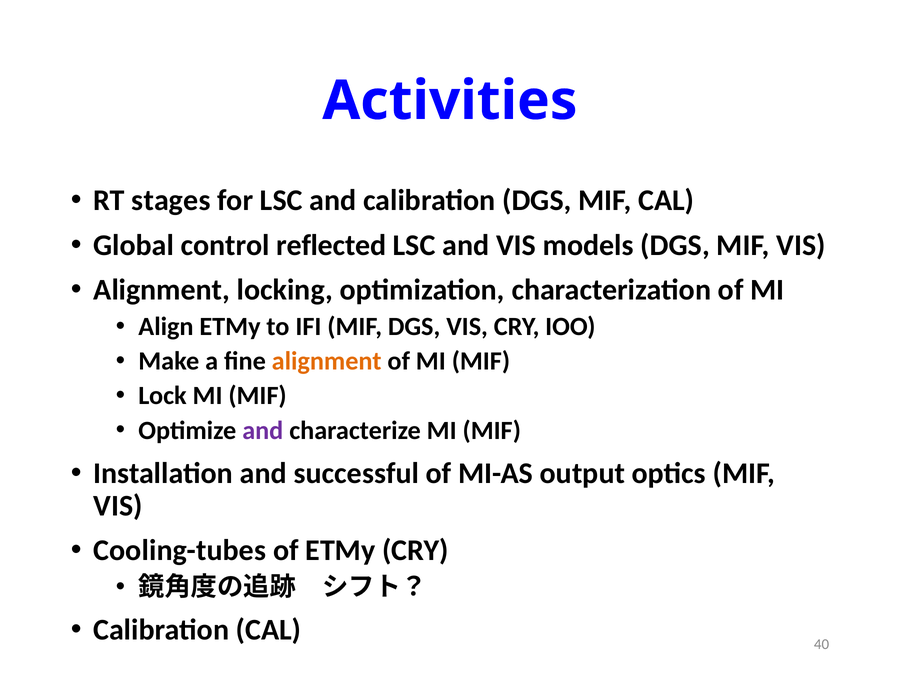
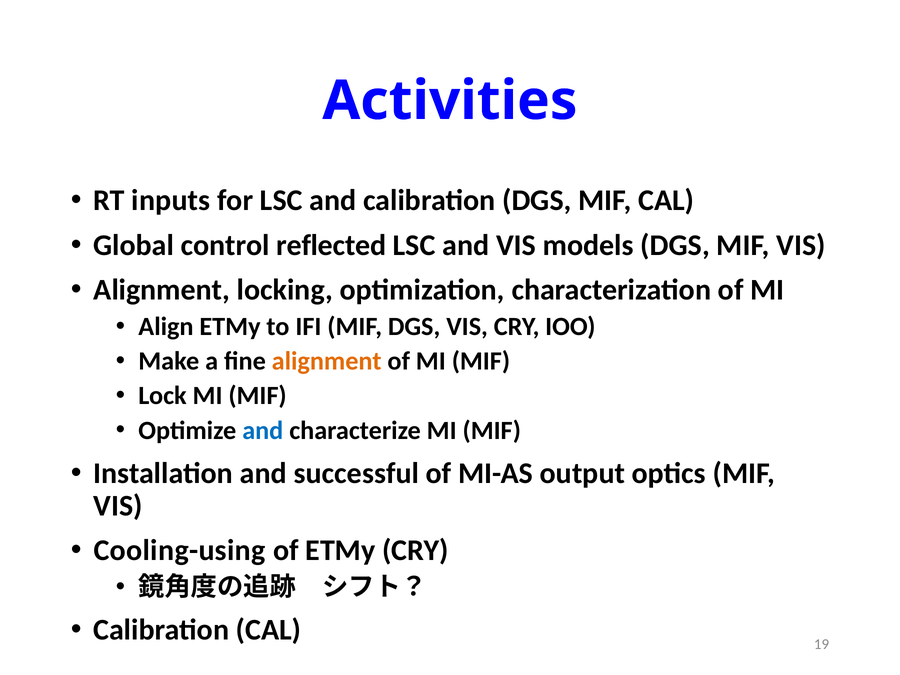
stages: stages -> inputs (171, 200)
and colour: purple -> blue (263, 430)
Cooling-tubes: Cooling-tubes -> Cooling-using (180, 551)
40: 40 -> 19 (822, 644)
